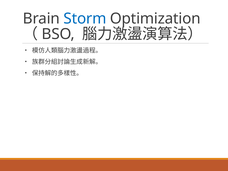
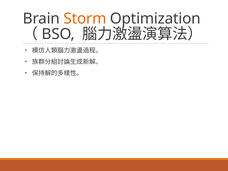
Storm colour: blue -> orange (85, 19)
